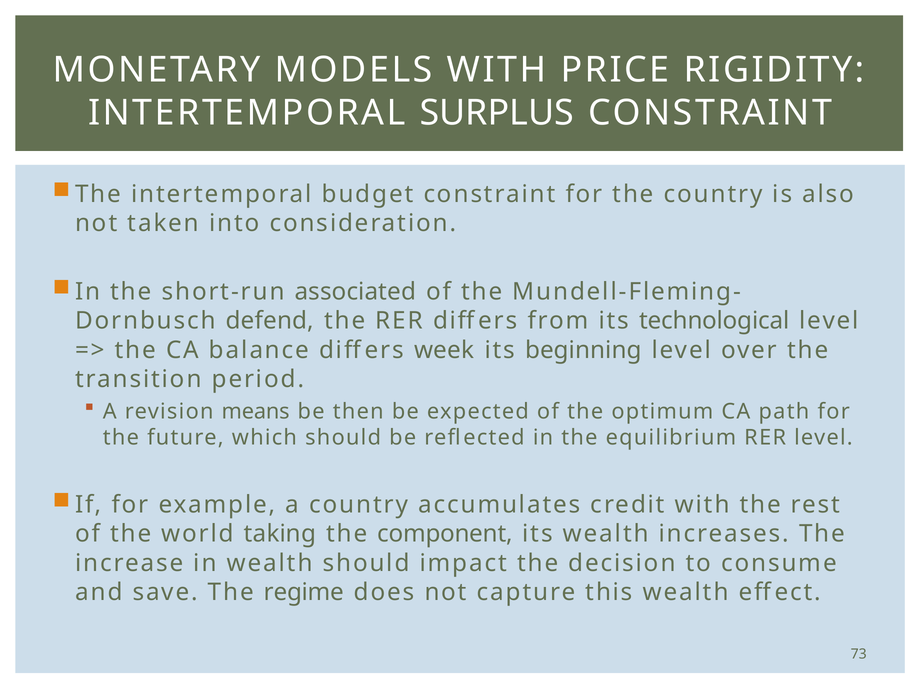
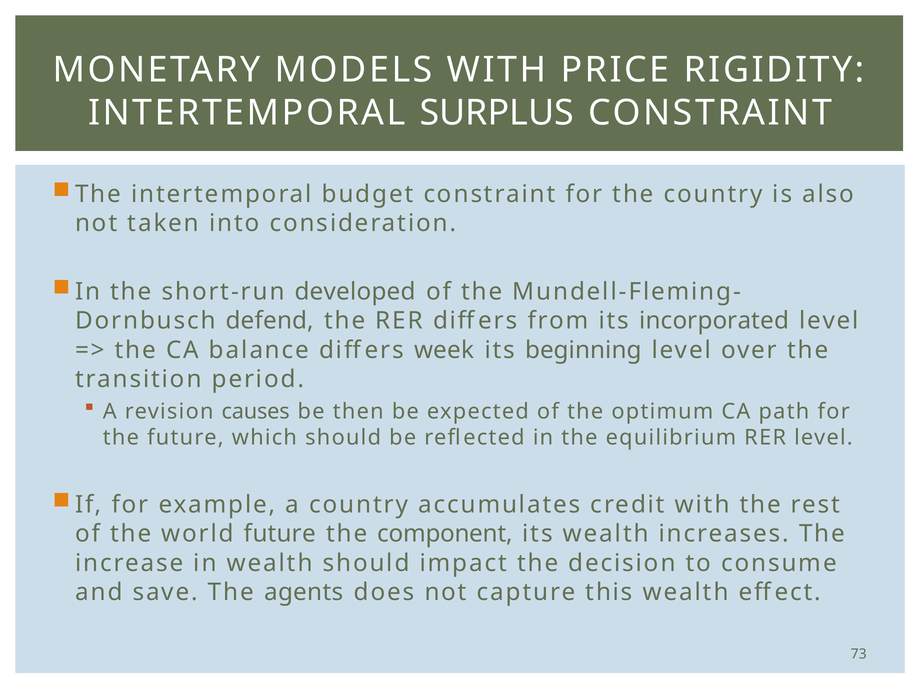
associated: associated -> developed (355, 292)
technological: technological -> incorporated (714, 321)
means: means -> causes (256, 411)
world taking: taking -> future (280, 534)
regime: regime -> agents (304, 592)
